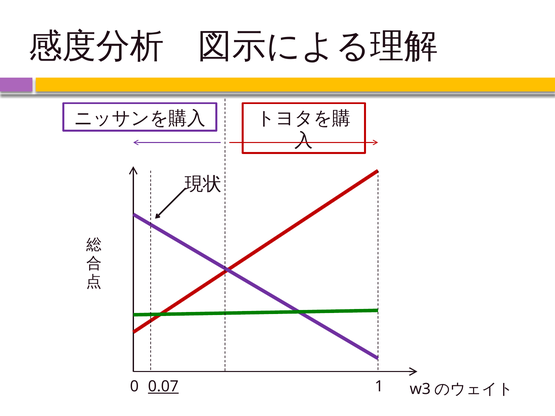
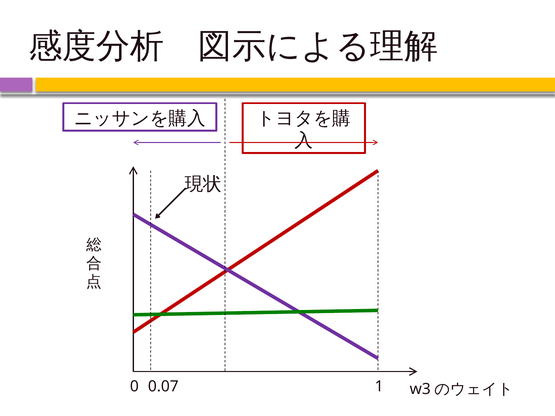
0.07 underline: present -> none (163, 387)
